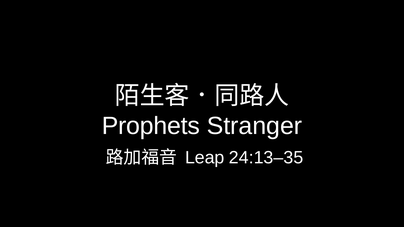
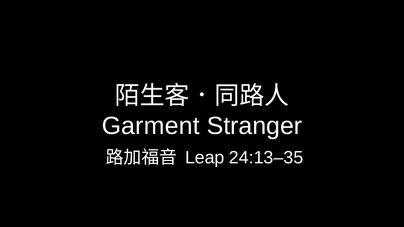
Prophets: Prophets -> Garment (151, 126)
